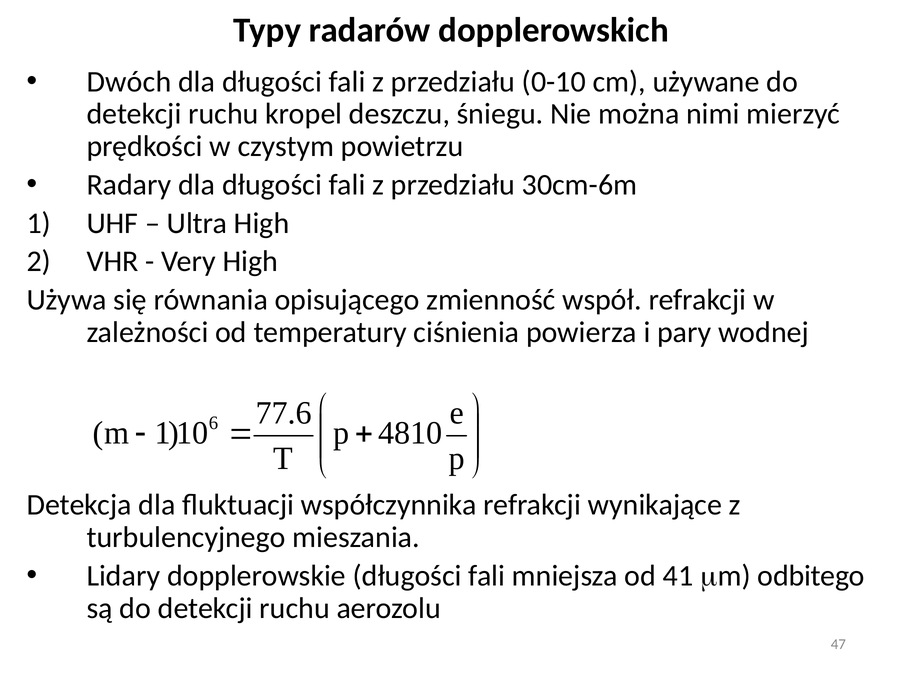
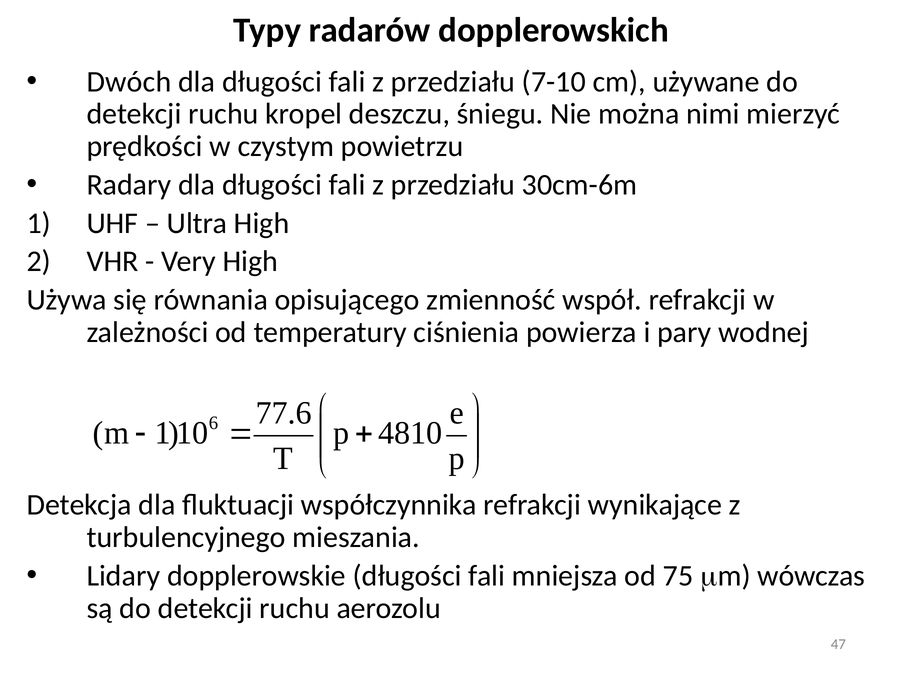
0-10: 0-10 -> 7-10 (554, 82)
41: 41 -> 75 (678, 576)
odbitego: odbitego -> wówczas (811, 576)
